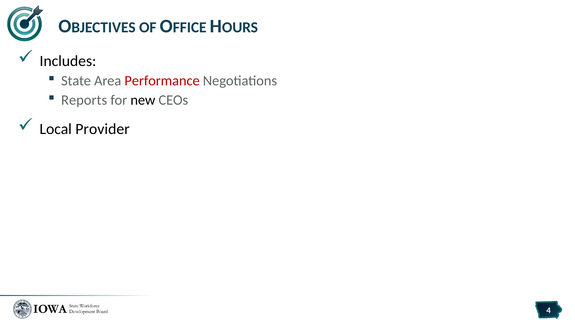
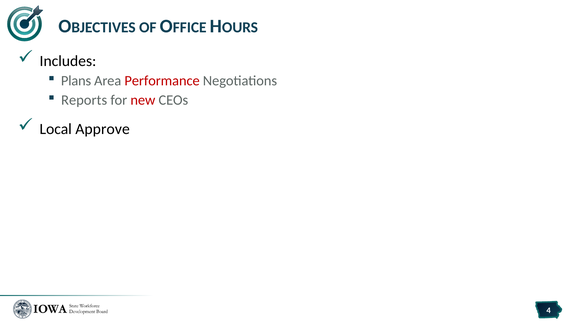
State: State -> Plans (76, 81)
new colour: black -> red (143, 100)
Provider: Provider -> Approve (103, 129)
